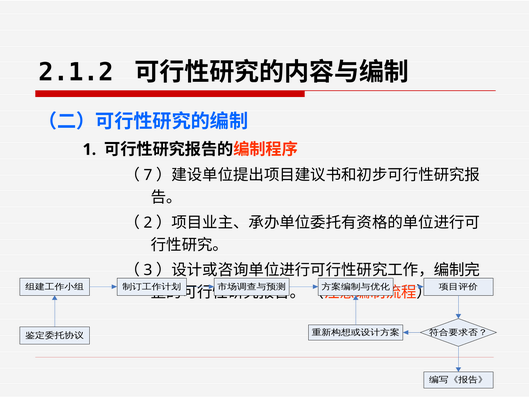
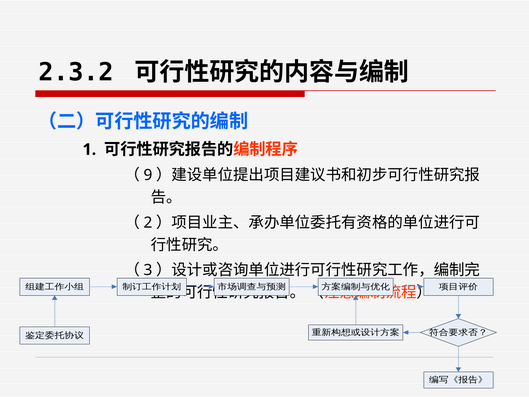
2.1.2: 2.1.2 -> 2.3.2 (76, 72)
7: 7 -> 9 (148, 175)
